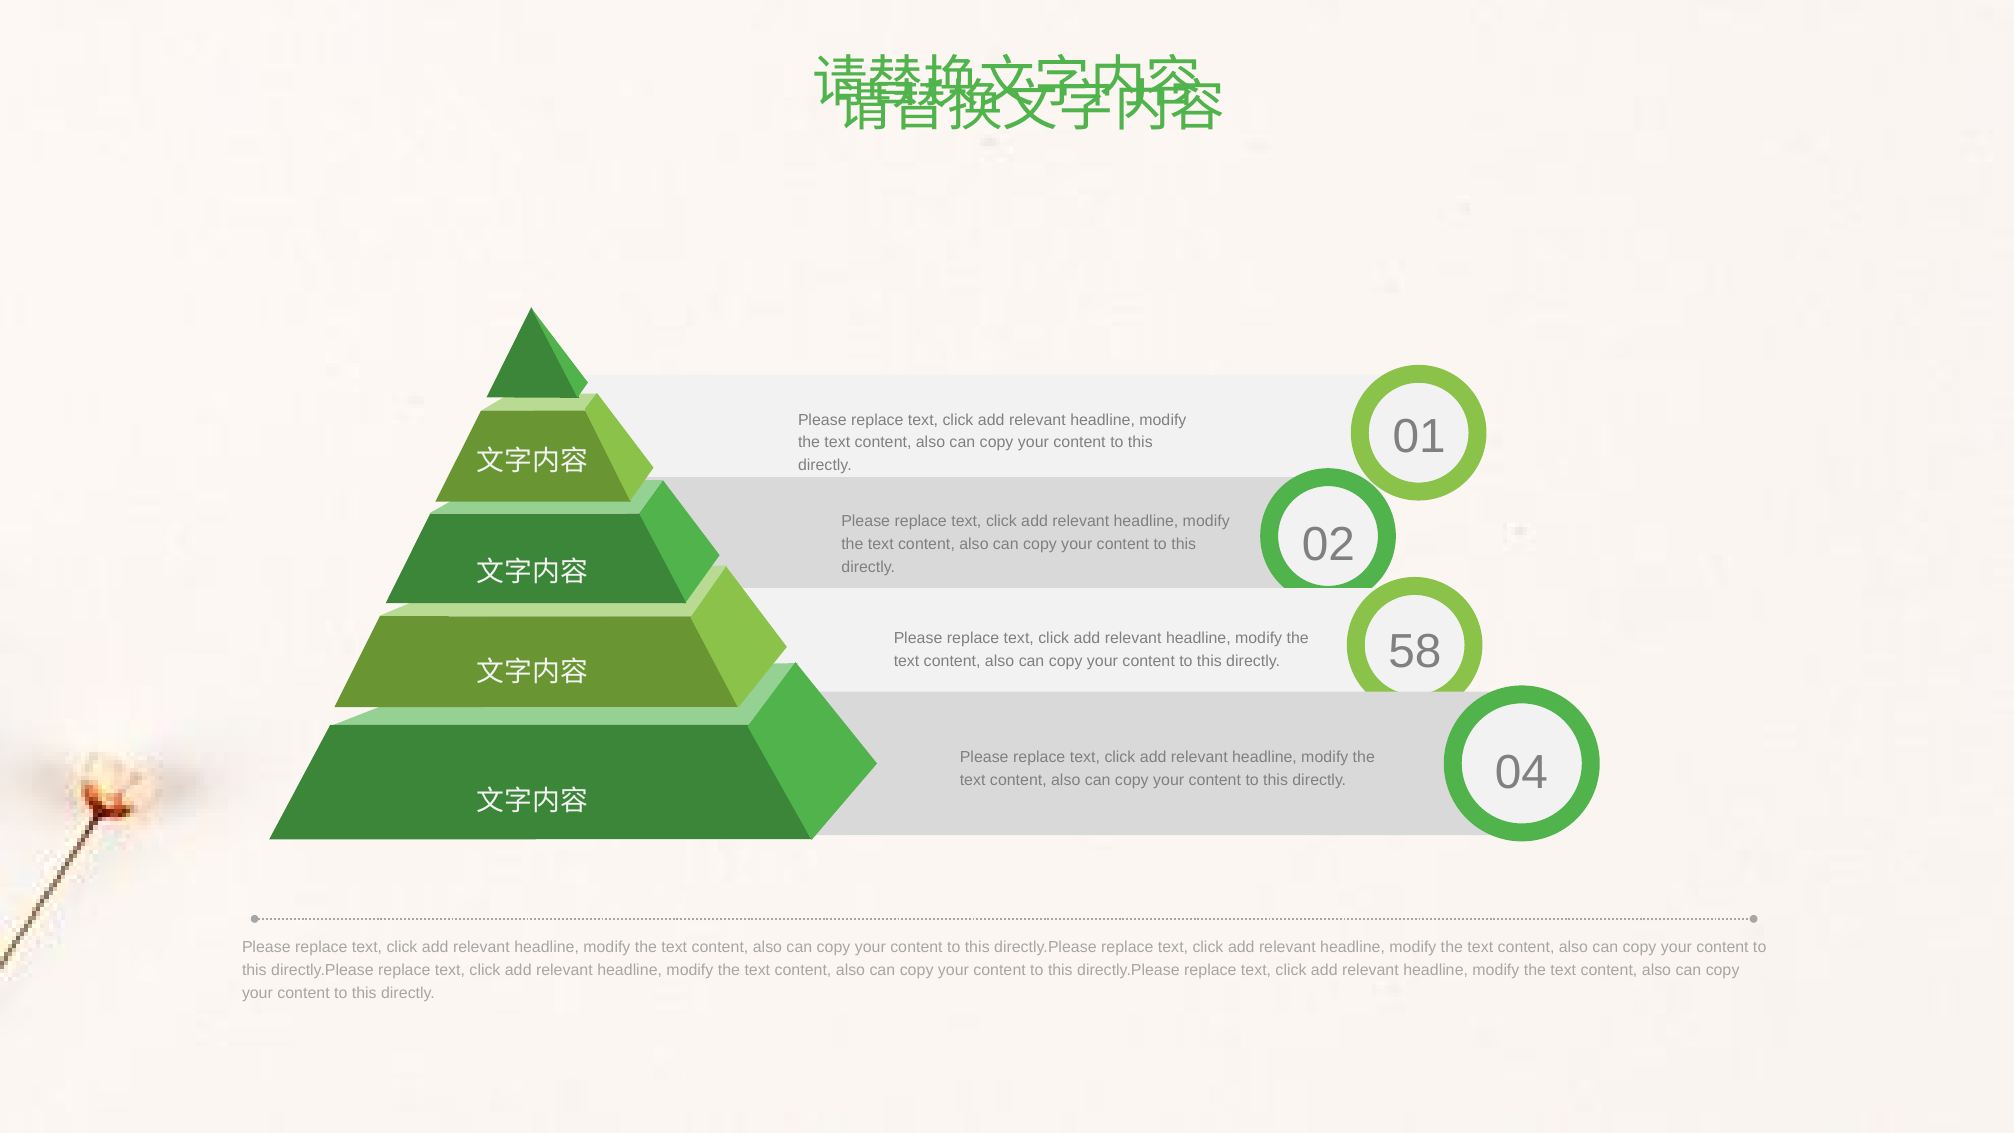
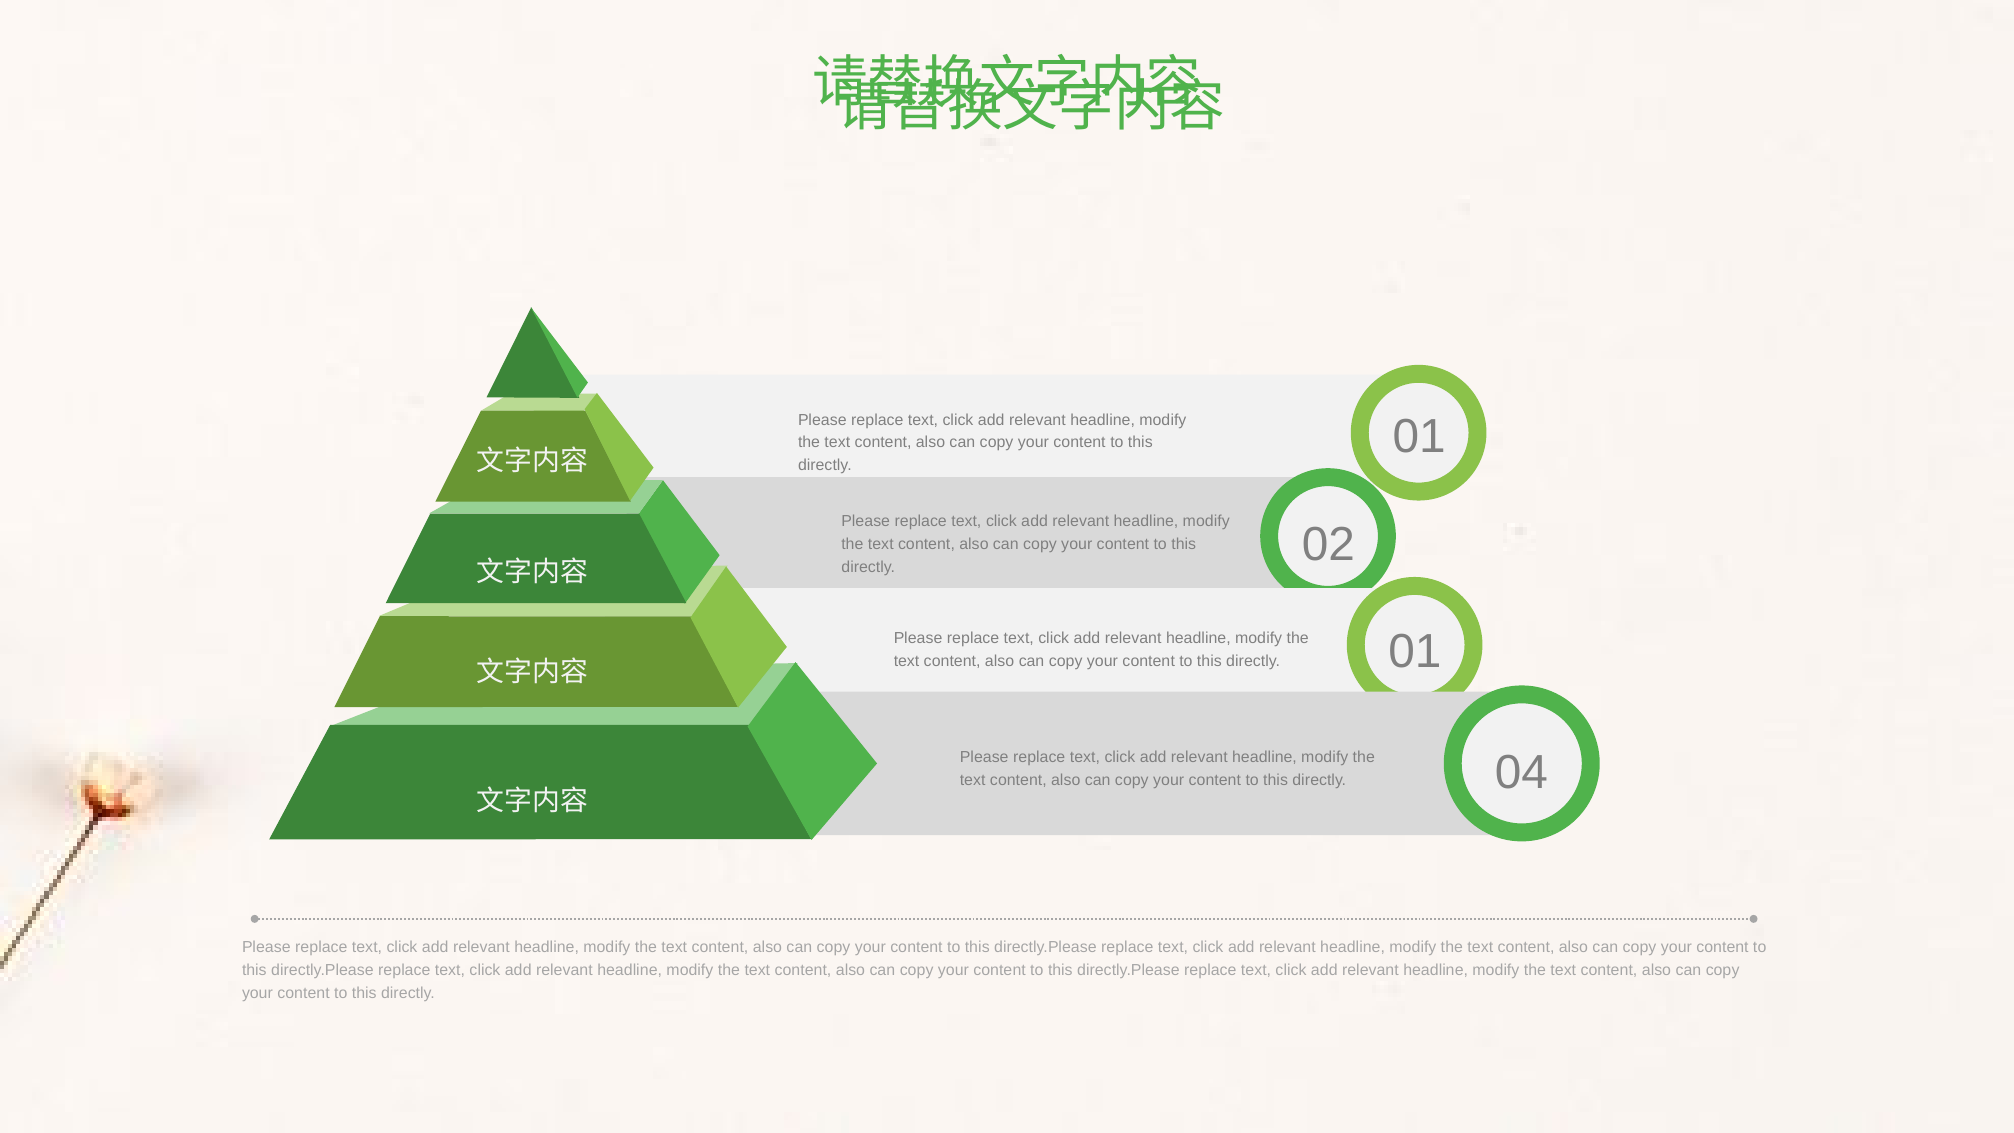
58: 58 -> 01 (1415, 651)
